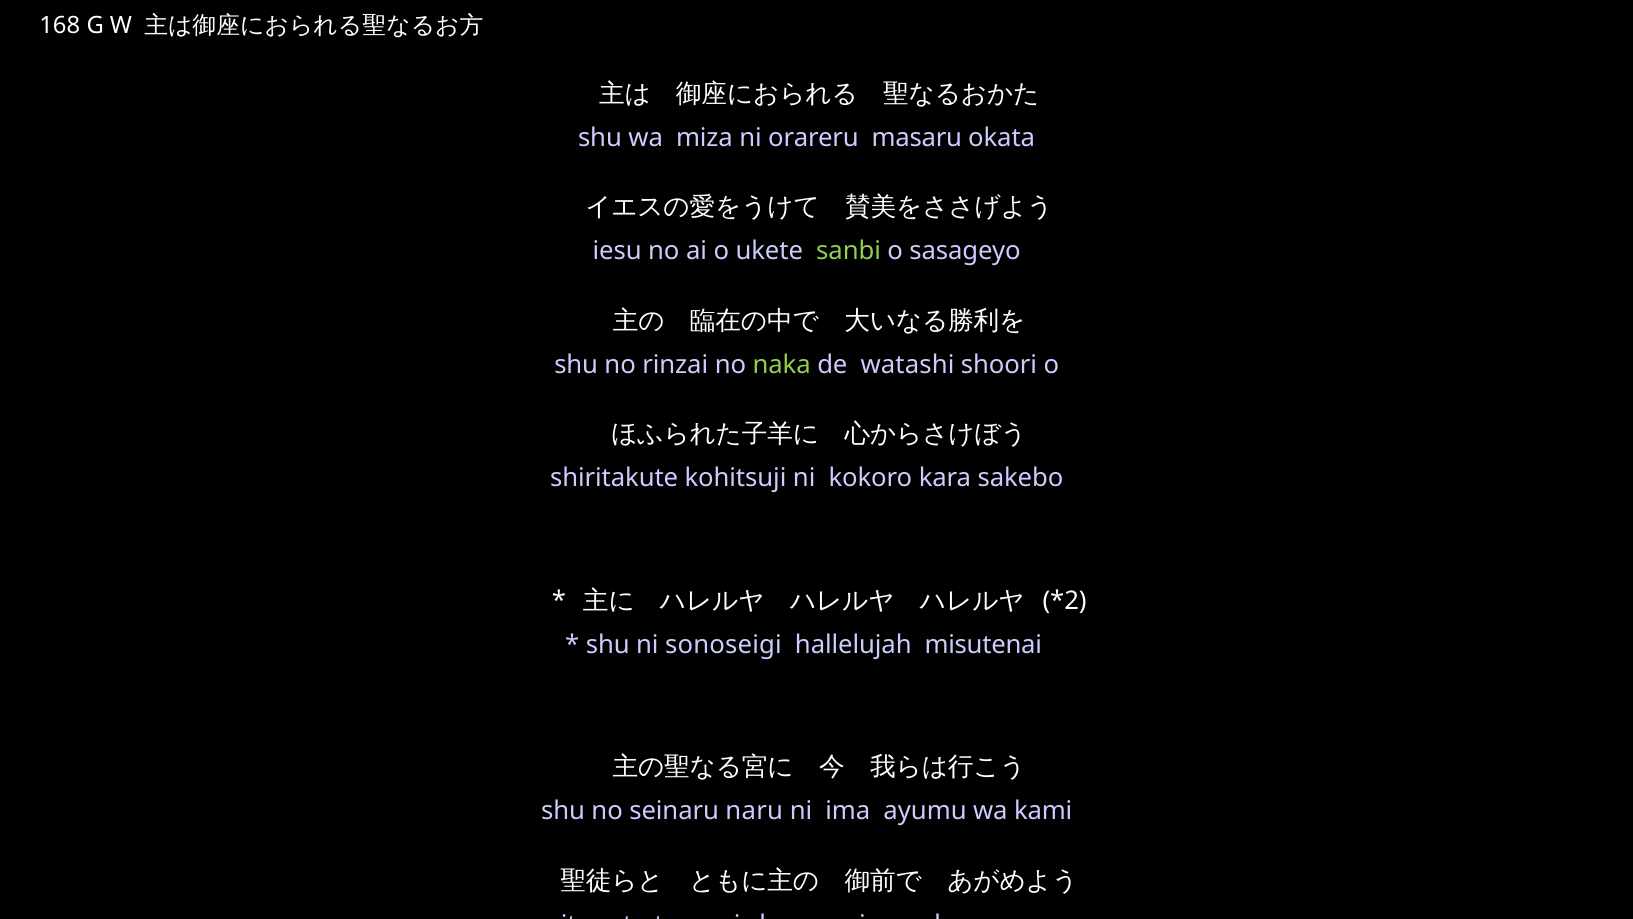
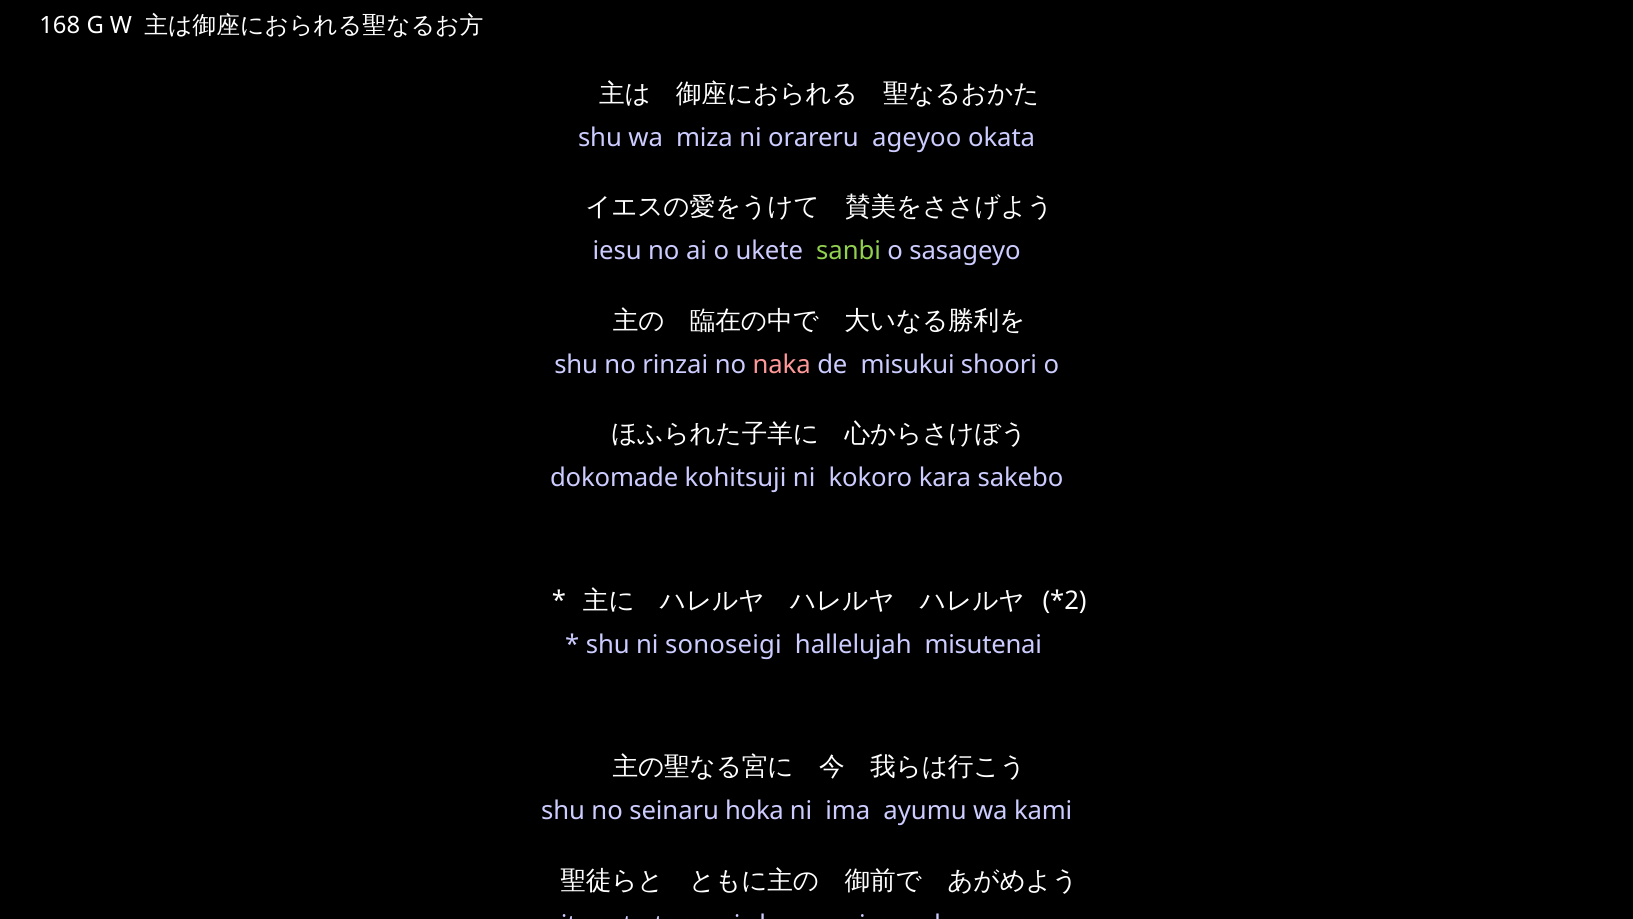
masaru: masaru -> ageyoo (917, 138)
naka colour: light green -> pink (782, 365)
watashi: watashi -> misukui (908, 365)
shiritakute: shiritakute -> dokomade (614, 478)
naru: naru -> hoka (755, 811)
